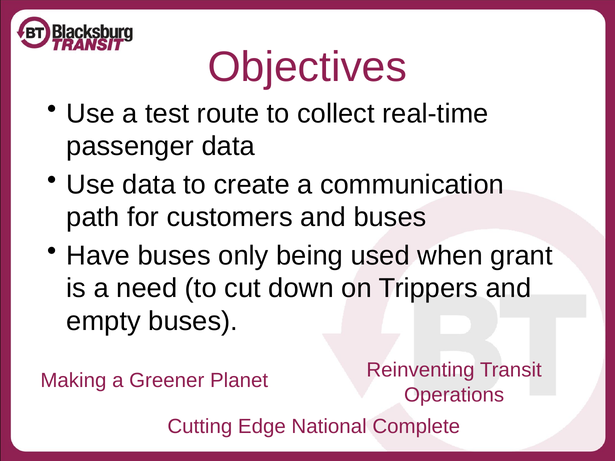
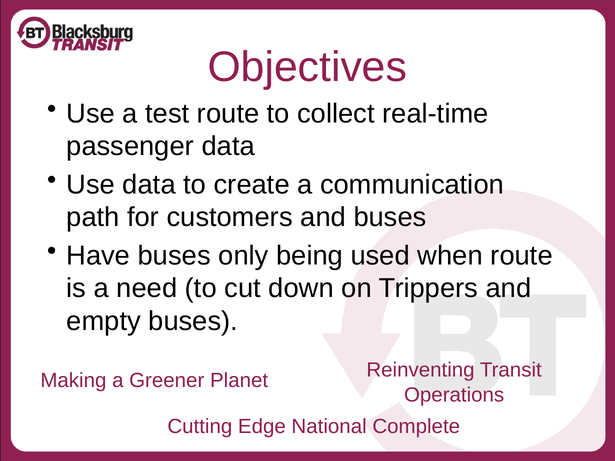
when grant: grant -> route (522, 256)
